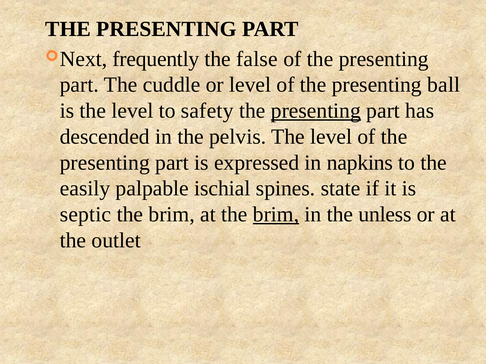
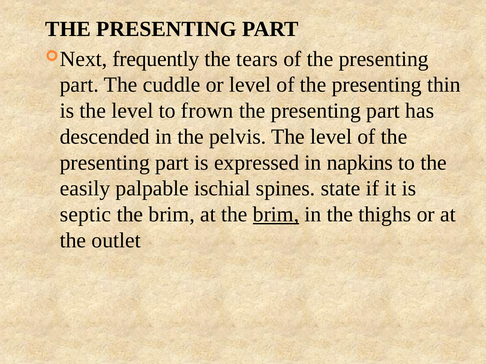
false: false -> tears (257, 59)
ball: ball -> thin (444, 85)
safety: safety -> frown (207, 111)
presenting underline: present -> none (316, 111)
unless: unless -> thighs (385, 215)
